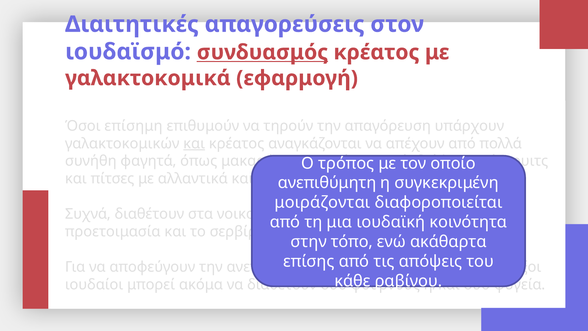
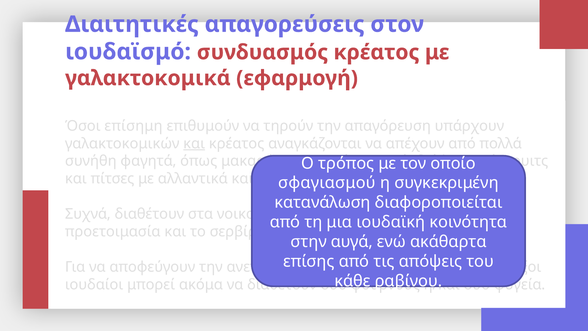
συνδυασμός underline: present -> none (262, 52)
ανεπιθύμητη: ανεπιθύμητη -> σφαγιασμού (327, 183)
μοιράζονται: μοιράζονται -> κατανάλωση (323, 202)
τόπο: τόπο -> αυγά (352, 242)
